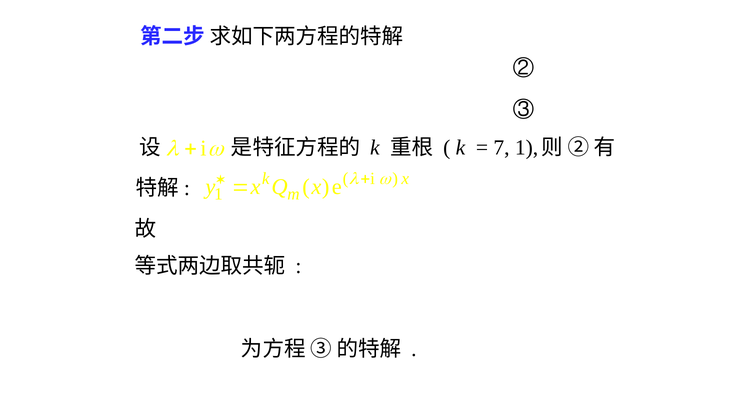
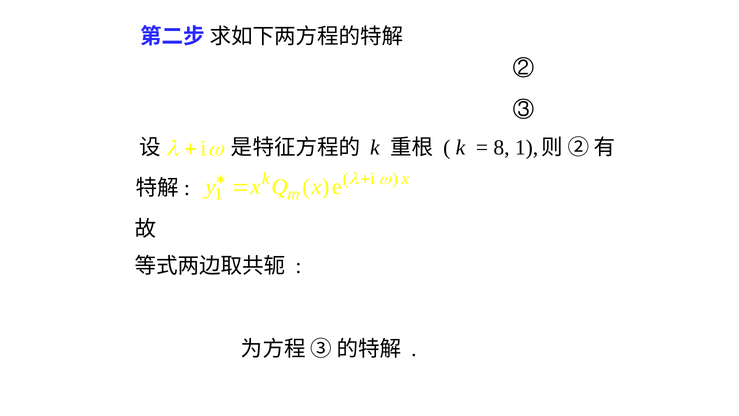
7: 7 -> 8 (501, 148)
